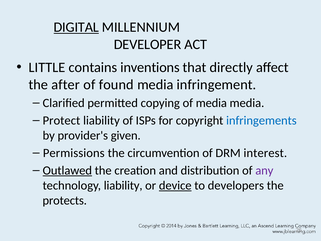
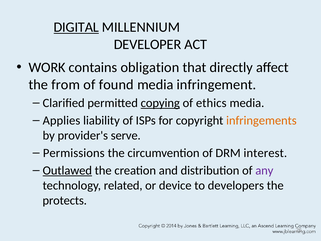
LITTLE: LITTLE -> WORK (47, 67)
inventions: inventions -> obligation (150, 67)
after: after -> from (66, 84)
copying underline: none -> present (160, 103)
of media: media -> ethics (211, 103)
Protect: Protect -> Applies (61, 120)
infringements colour: blue -> orange (261, 120)
given: given -> serve (126, 135)
technology liability: liability -> related (123, 185)
device underline: present -> none (175, 185)
